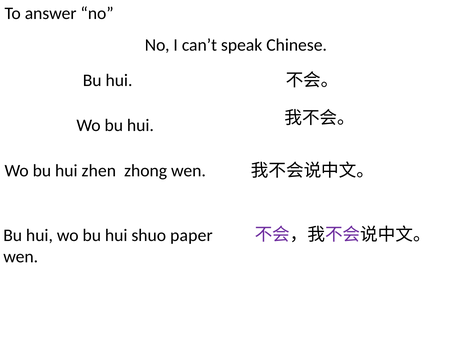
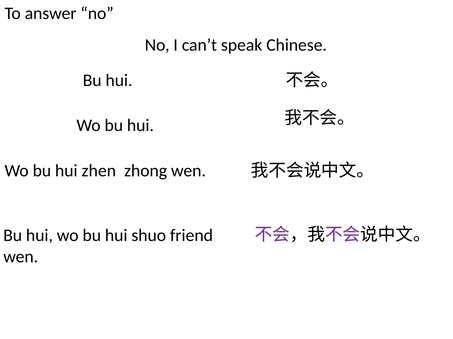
paper: paper -> friend (191, 236)
